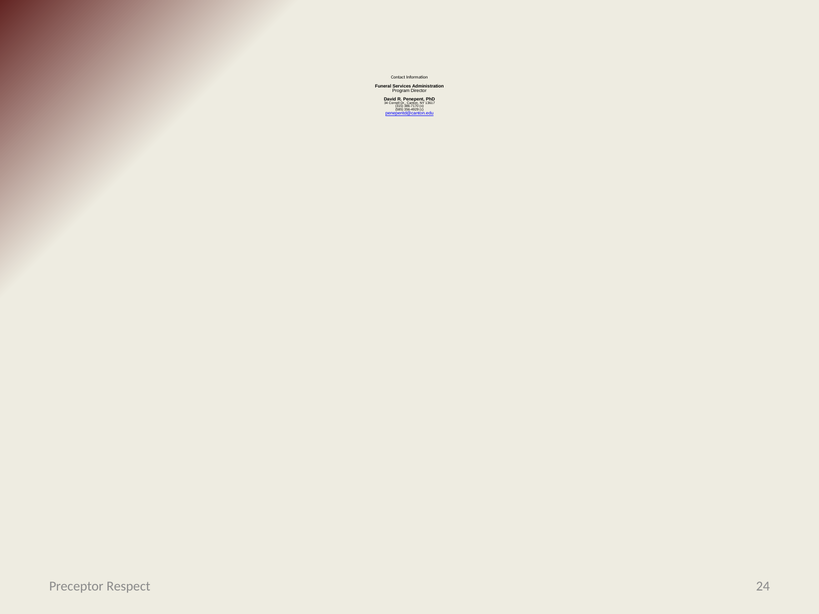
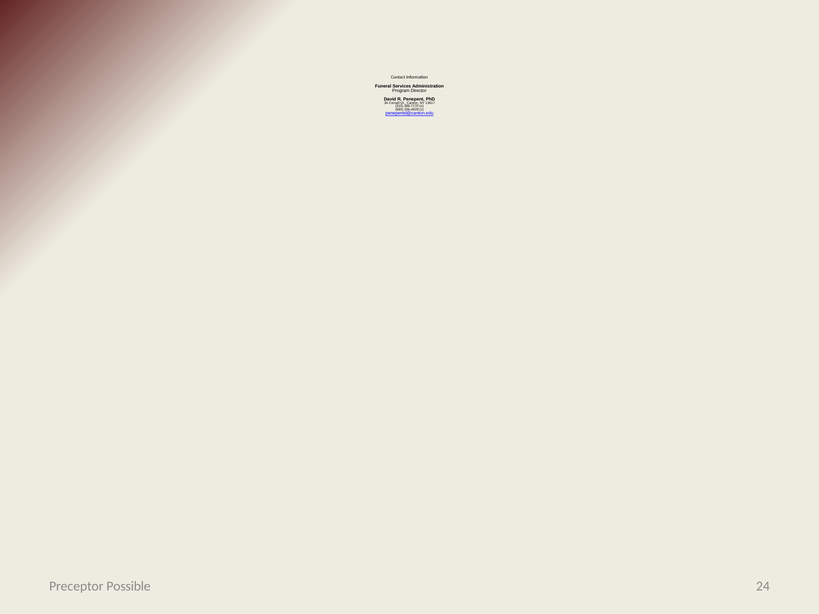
Respect: Respect -> Possible (129, 587)
